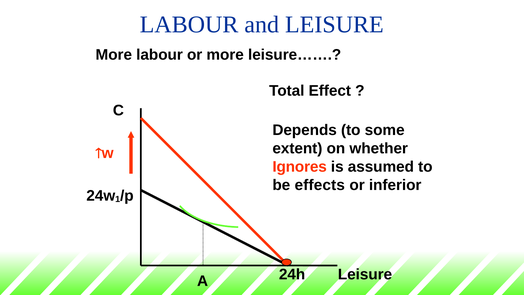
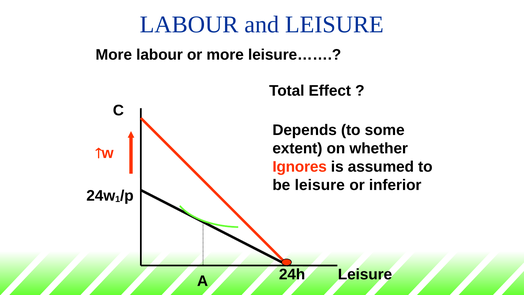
be effects: effects -> leisure (320, 185)
